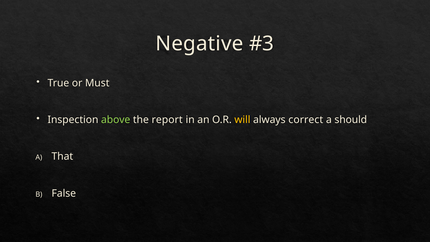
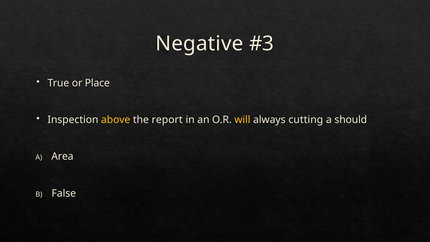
Must: Must -> Place (97, 83)
above colour: light green -> yellow (116, 120)
correct: correct -> cutting (306, 120)
That: That -> Area (62, 156)
